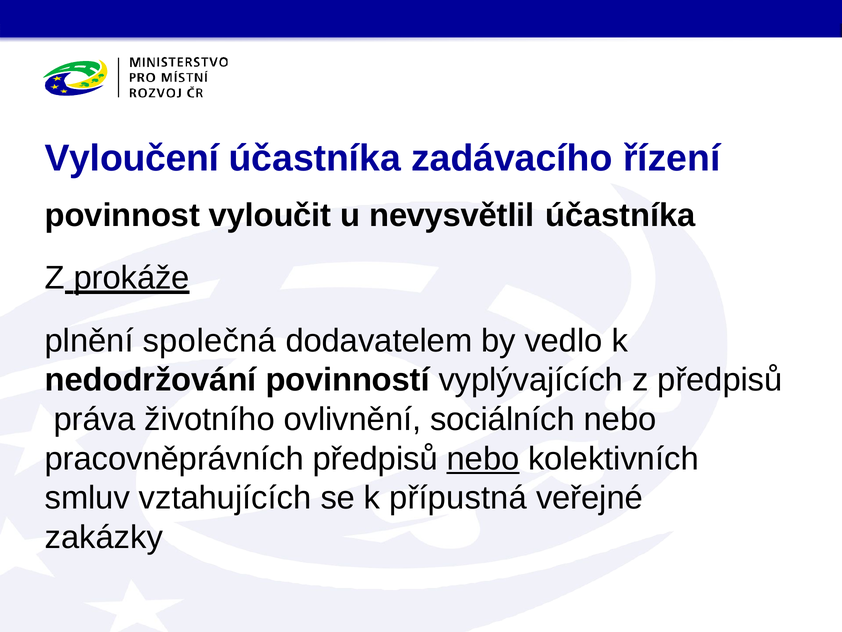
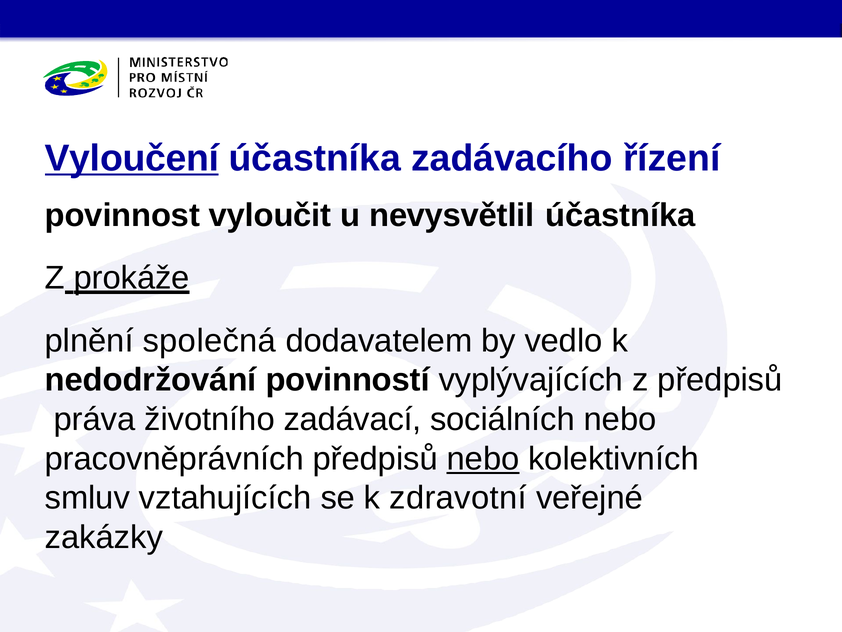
Vyloučení underline: none -> present (132, 158)
ovlivnění: ovlivnění -> zadávací (353, 419)
přípustná: přípustná -> zdravotní (458, 498)
